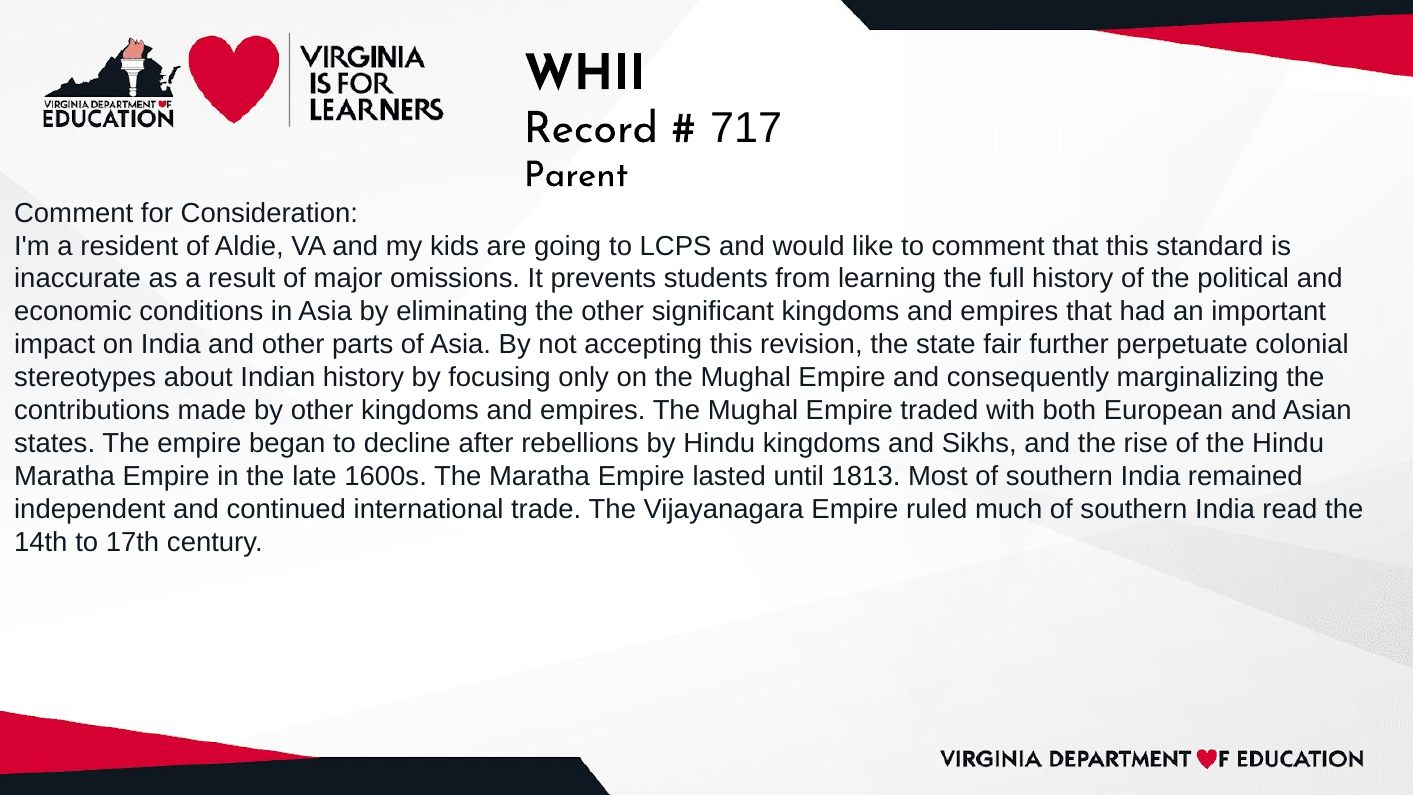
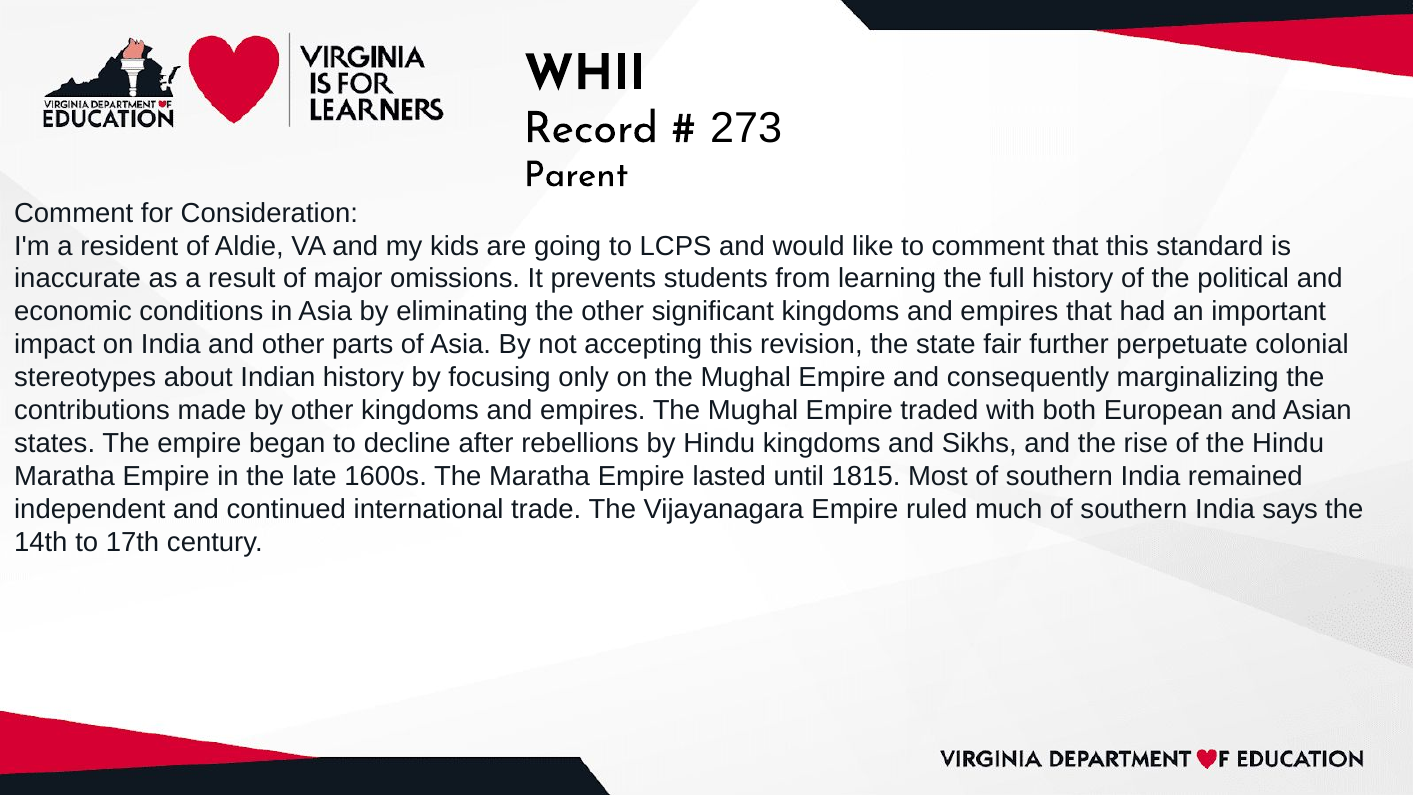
717: 717 -> 273 (746, 128)
1813: 1813 -> 1815 (866, 477)
read: read -> says (1290, 510)
